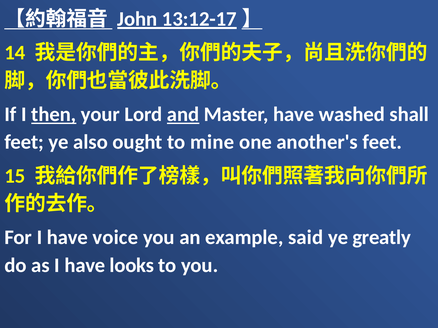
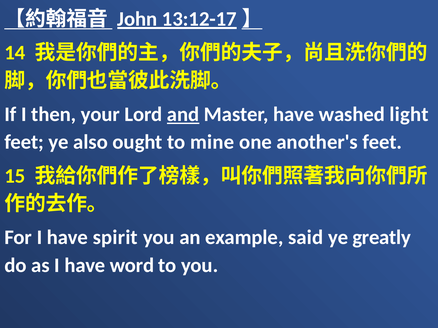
then underline: present -> none (54, 115)
shall: shall -> light (409, 115)
voice: voice -> spirit (115, 238)
looks: looks -> word (132, 266)
